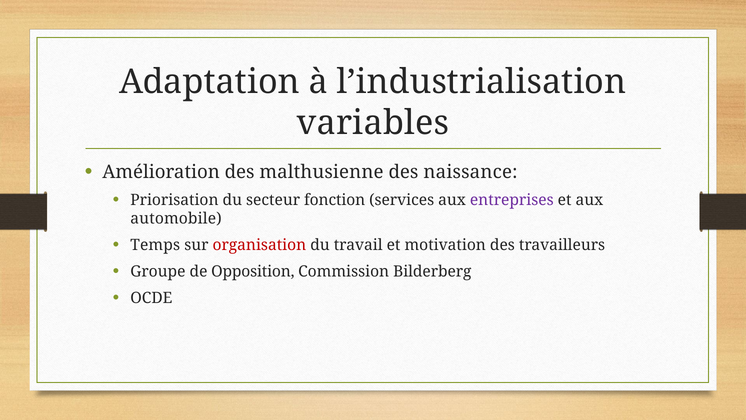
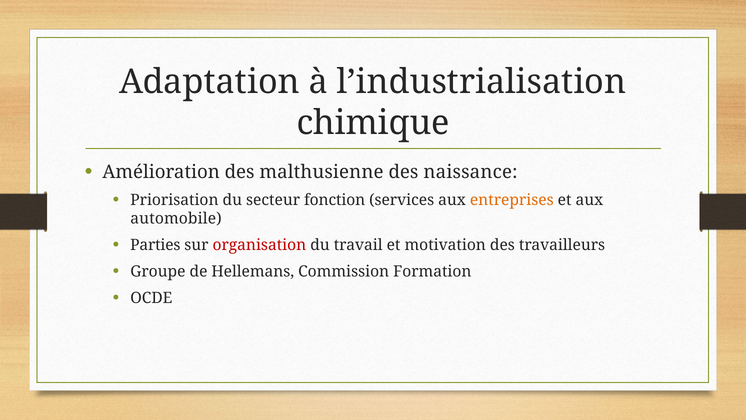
variables: variables -> chimique (373, 123)
entreprises colour: purple -> orange (512, 200)
Temps: Temps -> Parties (155, 245)
Opposition: Opposition -> Hellemans (253, 271)
Bilderberg: Bilderberg -> Formation (432, 271)
